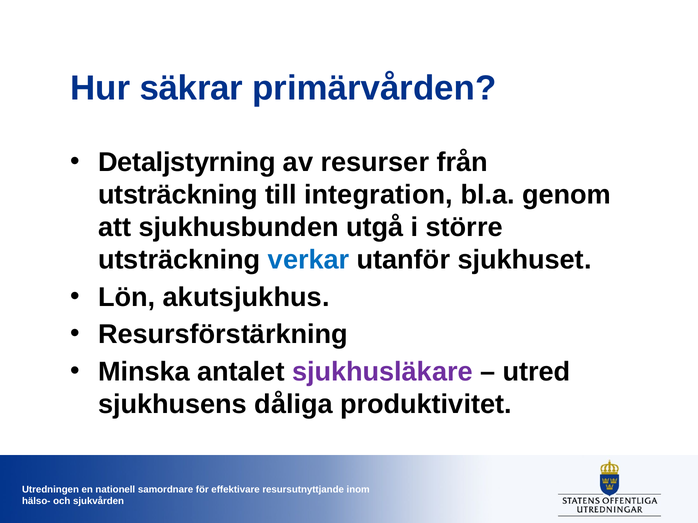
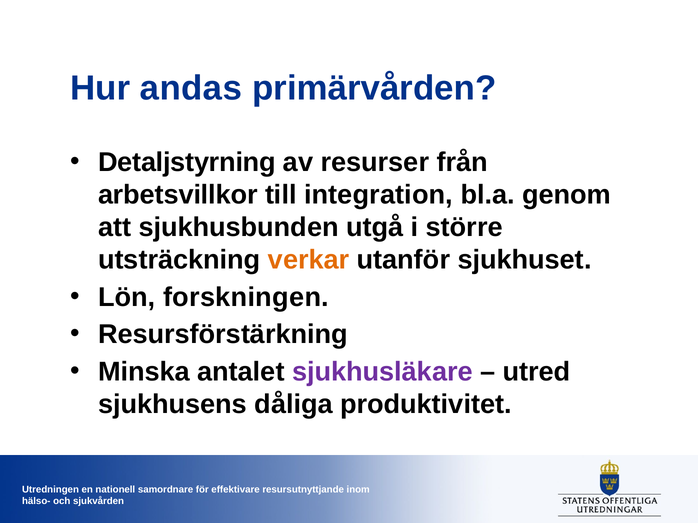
säkrar: säkrar -> andas (191, 88)
utsträckning: utsträckning -> arbetsvillkor (178, 195)
verkar colour: blue -> orange (309, 260)
akutsjukhus: akutsjukhus -> forskningen (246, 297)
